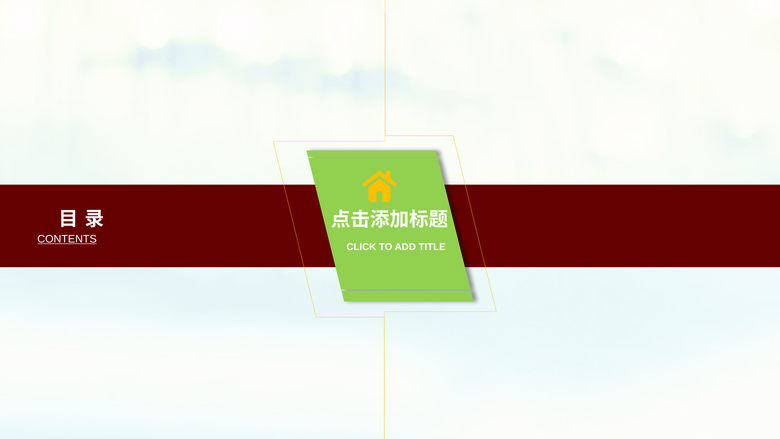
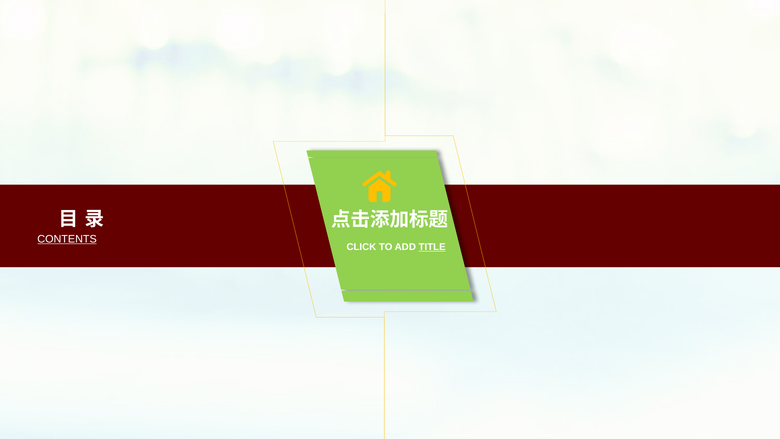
TITLE underline: none -> present (432, 247)
